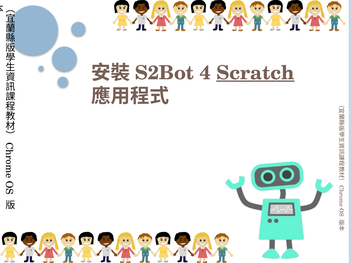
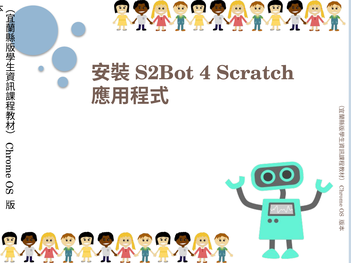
Scratch underline: present -> none (255, 73)
